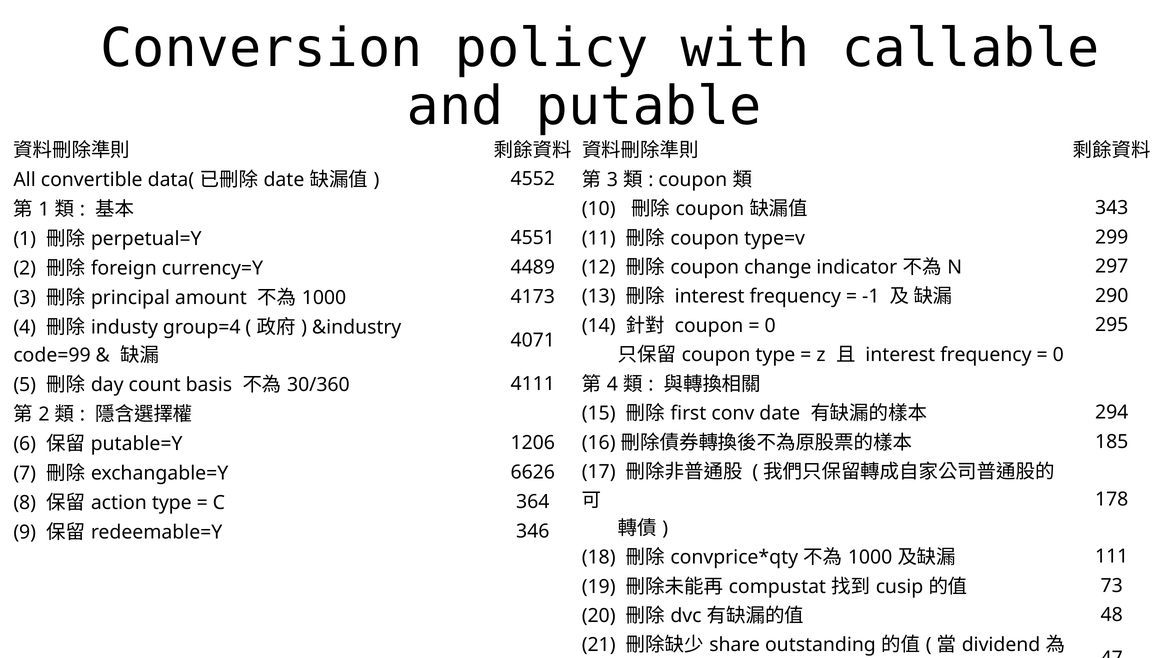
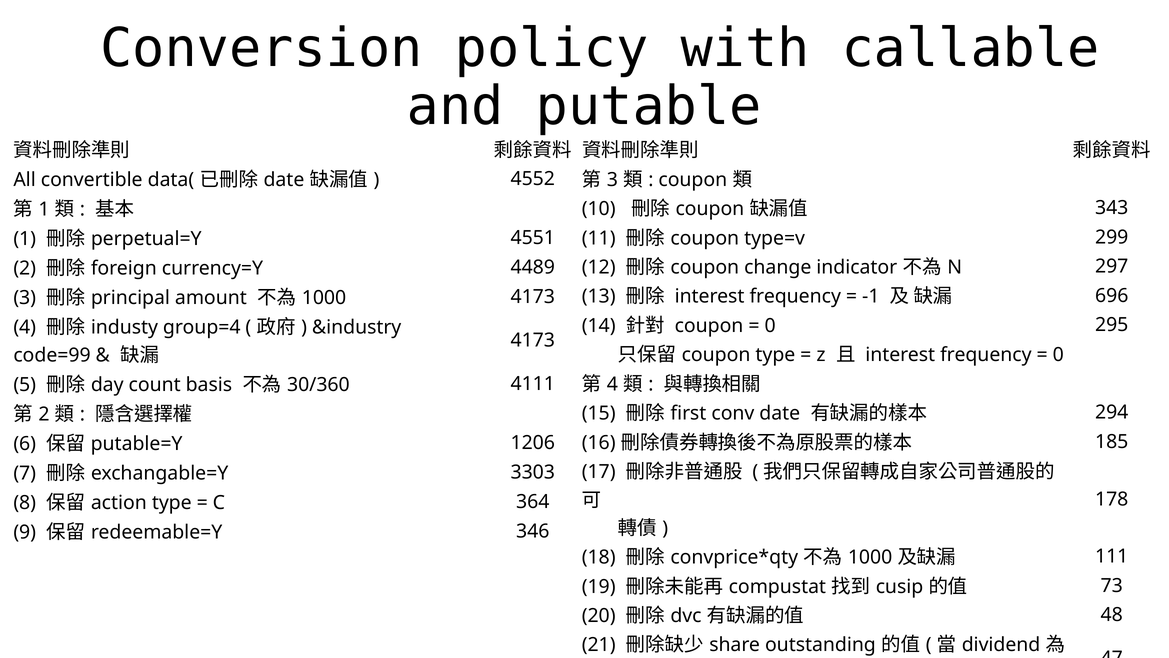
290: 290 -> 696 (1112, 295)
4071: 4071 -> 4173 (533, 340)
6626: 6626 -> 3303 (533, 472)
